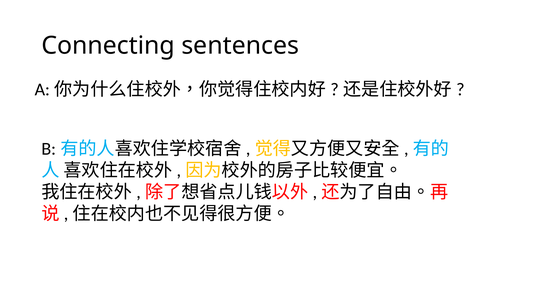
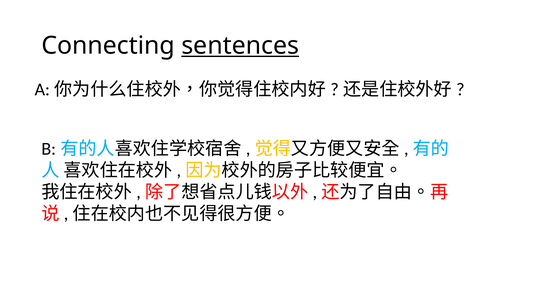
sentences underline: none -> present (240, 46)
